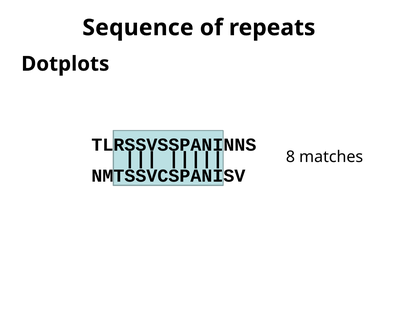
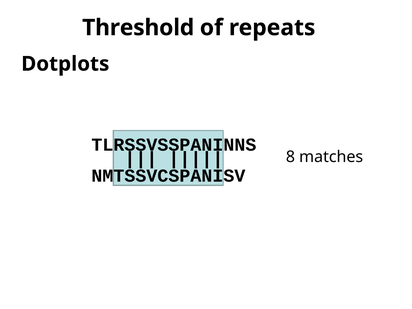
Sequence: Sequence -> Threshold (138, 28)
